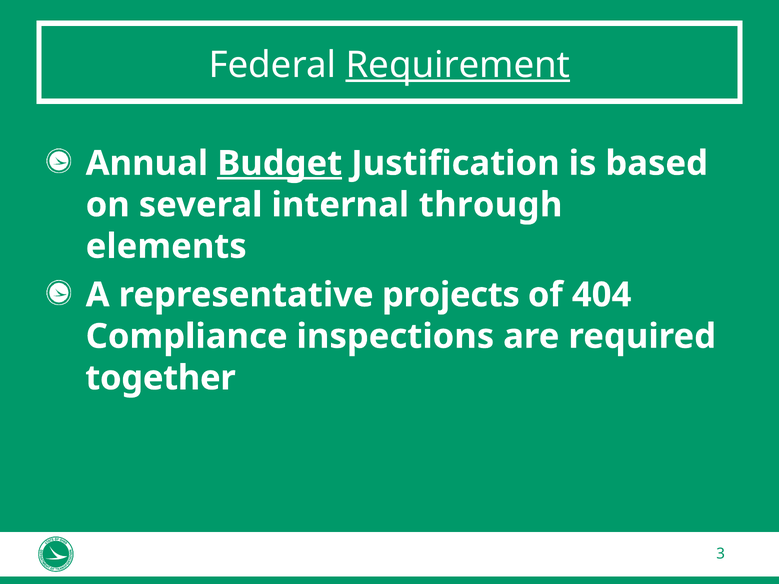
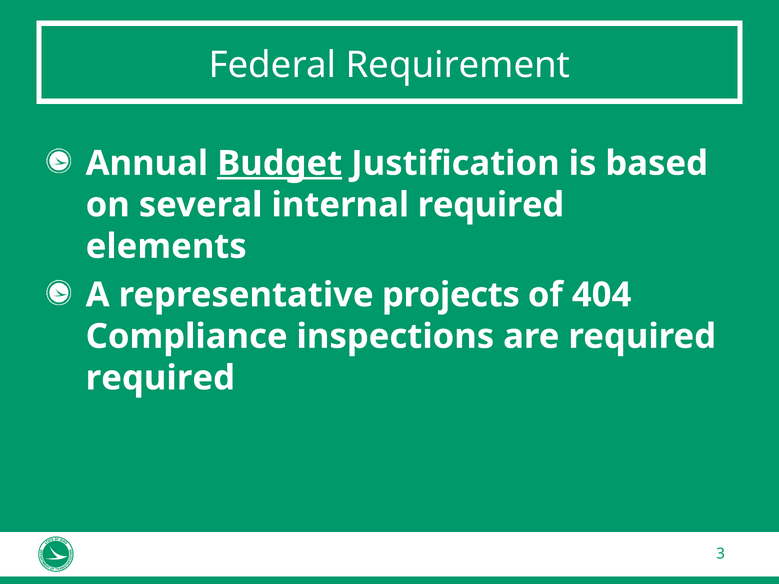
Requirement underline: present -> none (458, 65)
internal through: through -> required (491, 205)
together: together -> required (160, 378)
